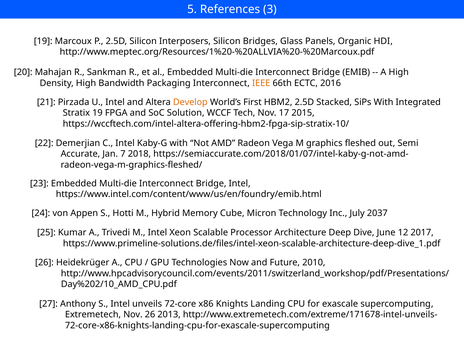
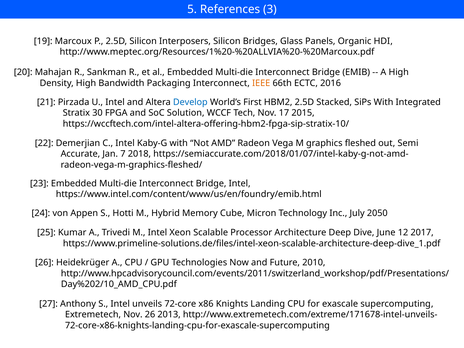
Develop colour: orange -> blue (190, 102)
Stratix 19: 19 -> 30 (97, 113)
2037: 2037 -> 2050 (377, 213)
